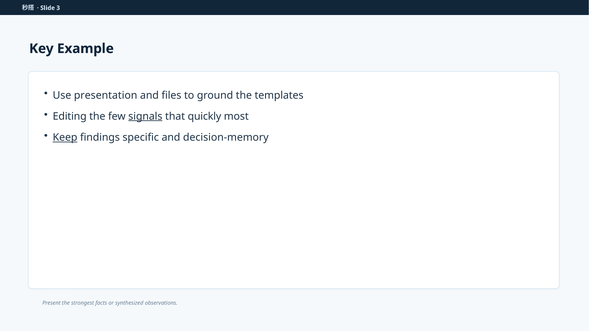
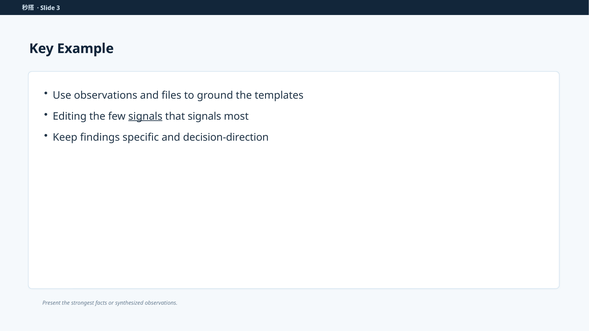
Use presentation: presentation -> observations (106, 95)
that quickly: quickly -> signals (204, 116)
Keep underline: present -> none (65, 138)
decision-memory: decision-memory -> decision-direction (226, 138)
